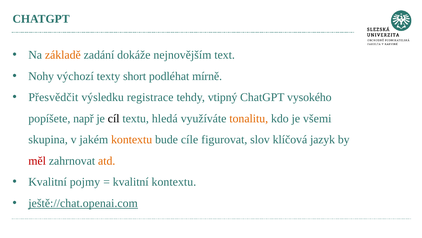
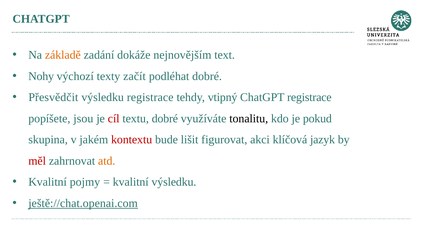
short: short -> začít (134, 76)
podléhat mírně: mírně -> dobré (207, 76)
ChatGPT vysokého: vysokého -> registrace (309, 97)
např: např -> jsou (83, 118)
cíl colour: black -> red (114, 118)
textu hledá: hledá -> dobré (165, 118)
tonalitu colour: orange -> black (249, 118)
všemi: všemi -> pokud (317, 118)
kontextu colour: orange -> red (132, 139)
cíle: cíle -> lišit (190, 139)
slov: slov -> akci (260, 139)
kvalitní kontextu: kontextu -> výsledku (174, 182)
